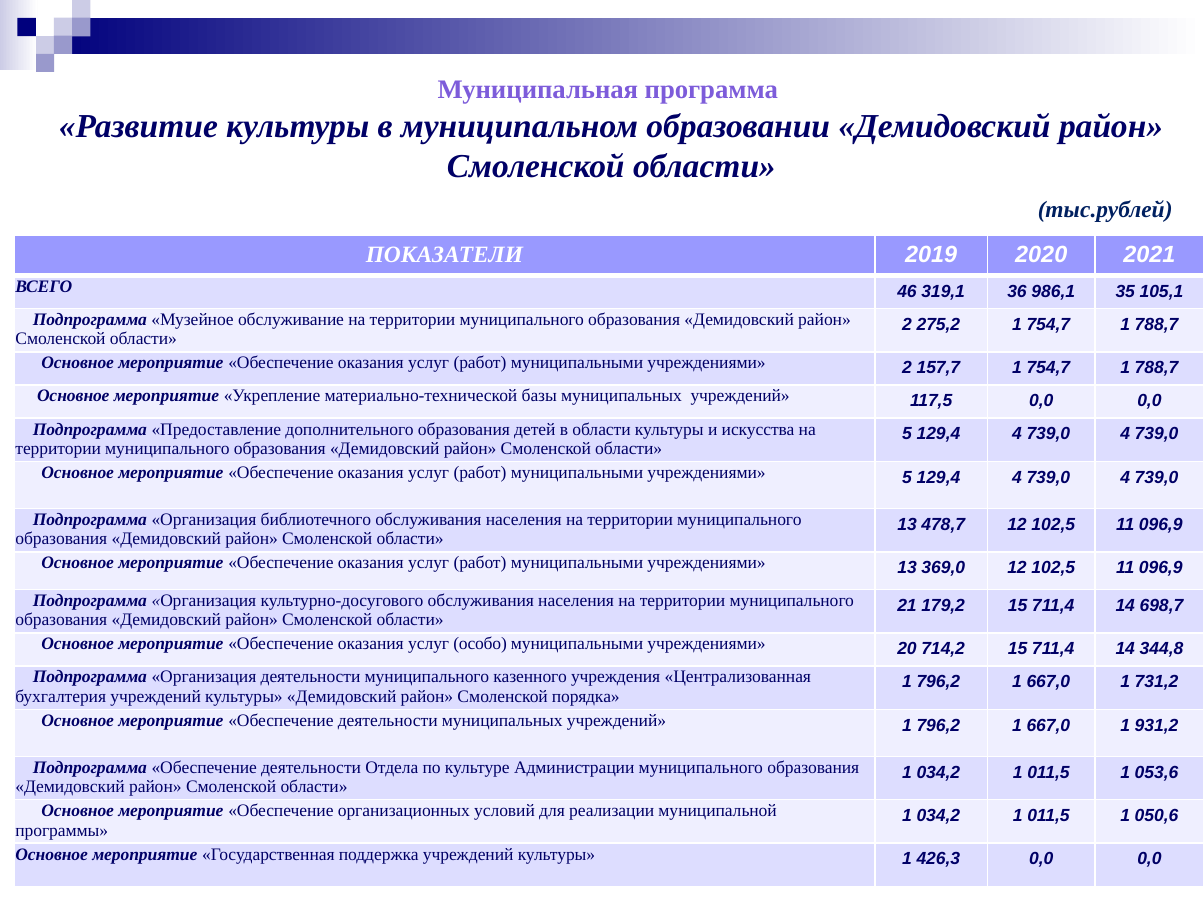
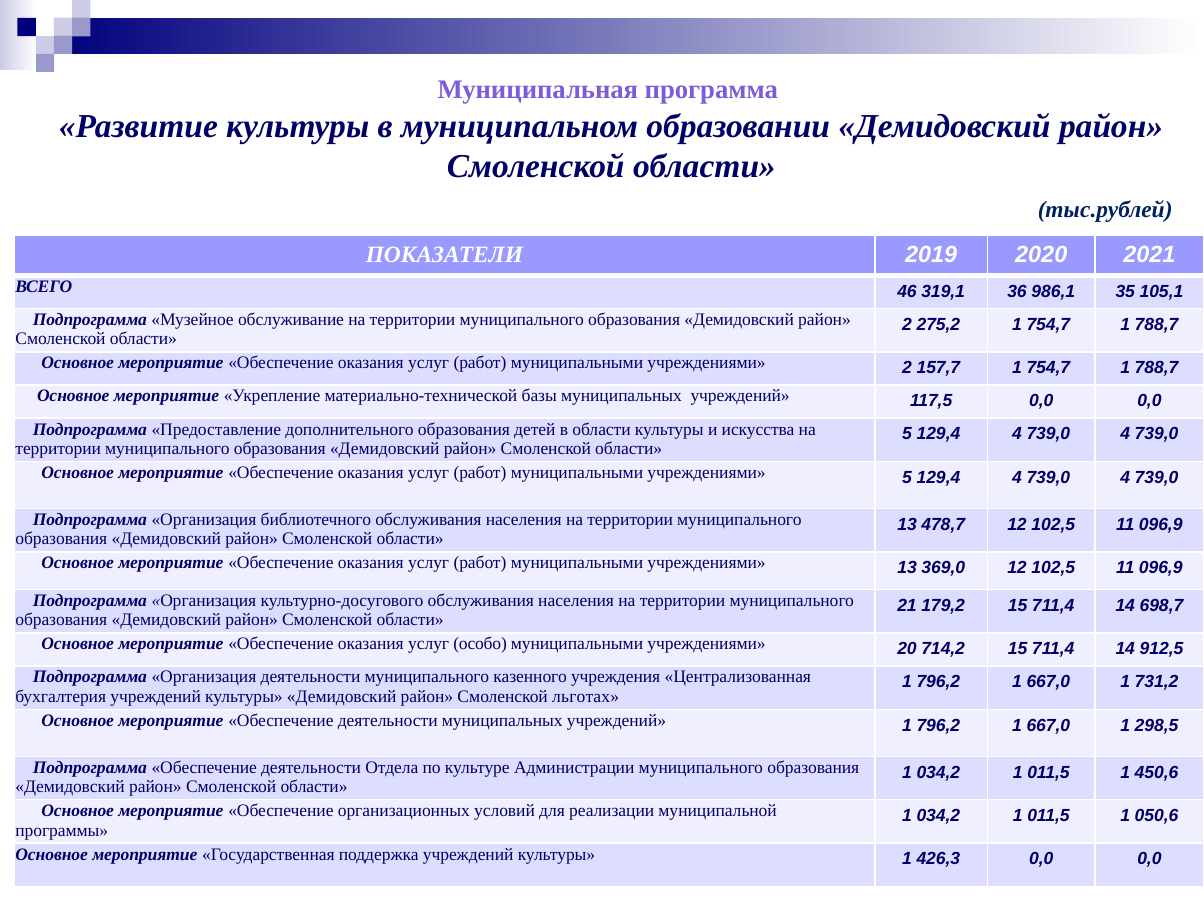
344,8: 344,8 -> 912,5 (1161, 649)
порядка: порядка -> льготах (586, 697)
931,2: 931,2 -> 298,5 (1157, 725)
053,6: 053,6 -> 450,6 (1157, 772)
